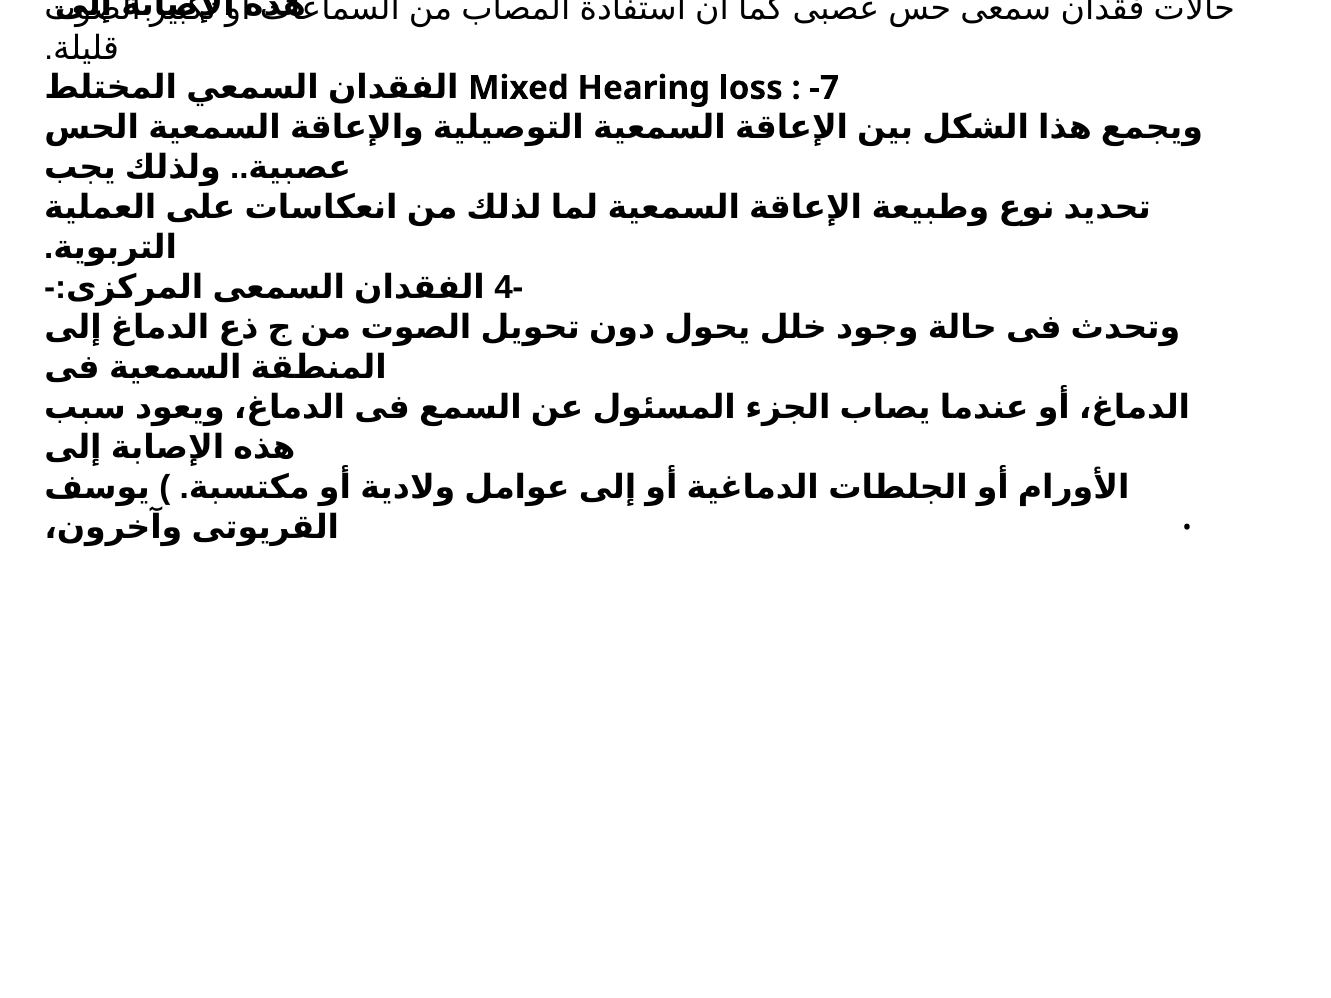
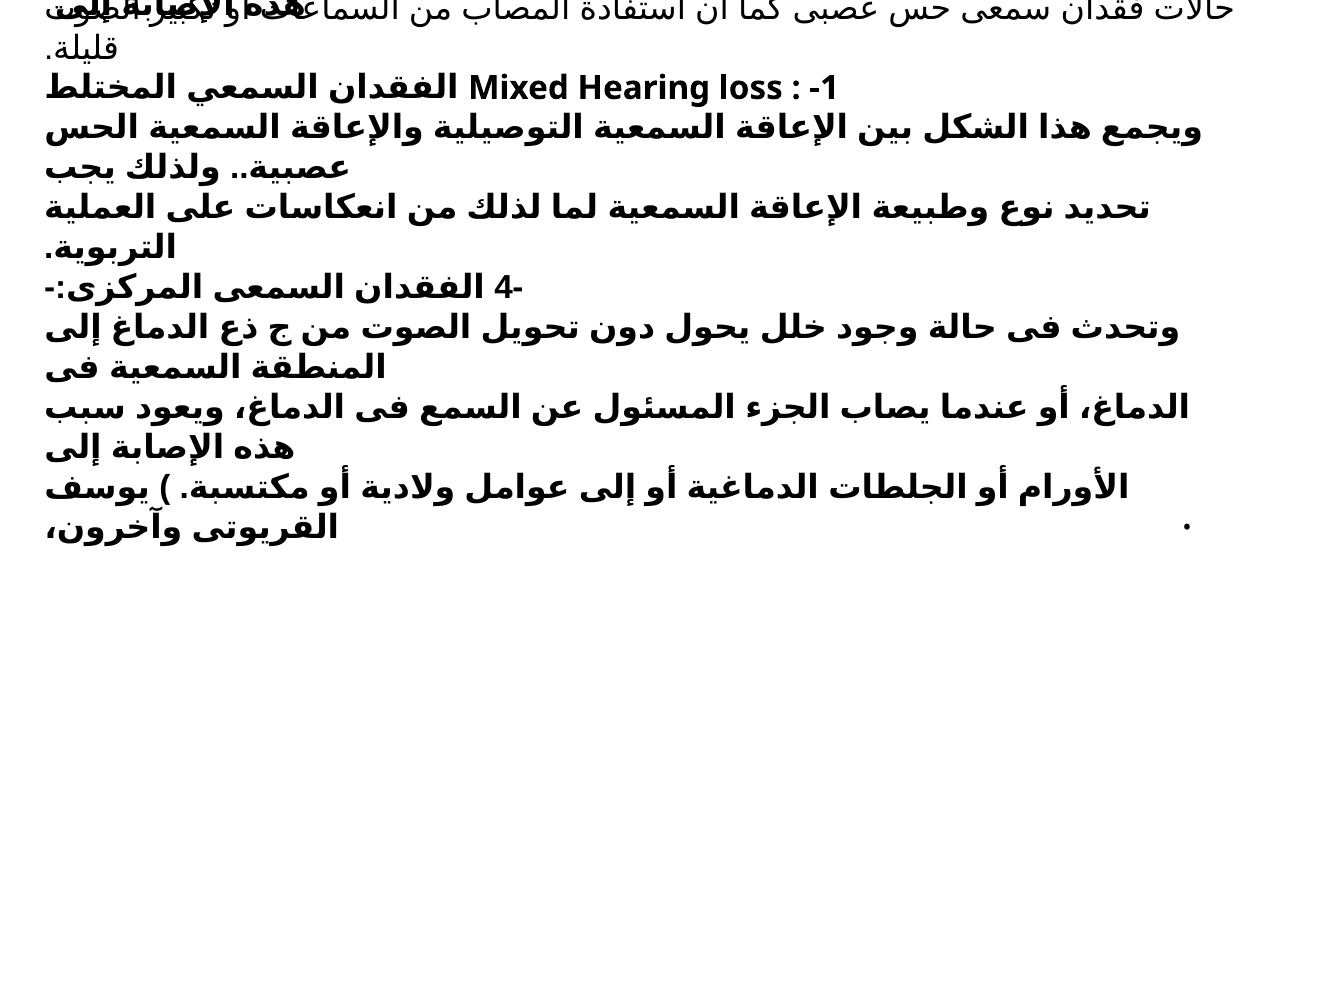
-7: -7 -> -1 (824, 88)
